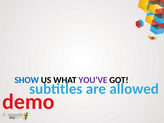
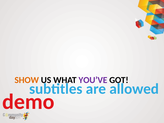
SHOW colour: blue -> orange (27, 80)
